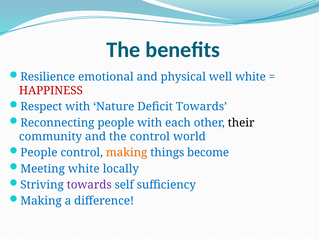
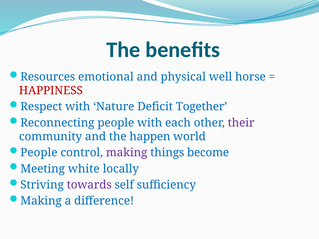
Resilience: Resilience -> Resources (48, 77)
well white: white -> horse (250, 77)
Deficit Towards: Towards -> Together (202, 107)
their colour: black -> purple (241, 123)
the control: control -> happen (150, 137)
making colour: orange -> purple (127, 153)
